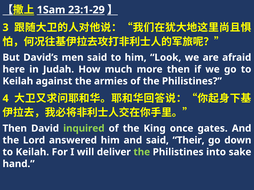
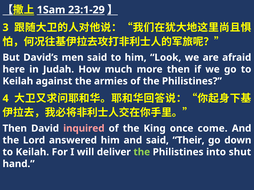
inquired colour: light green -> pink (84, 129)
gates: gates -> come (213, 129)
sake: sake -> shut (240, 152)
